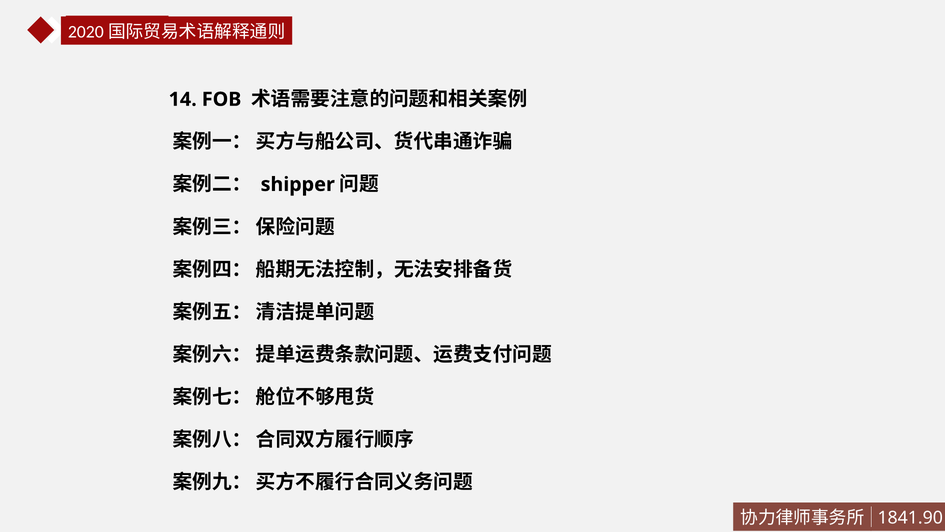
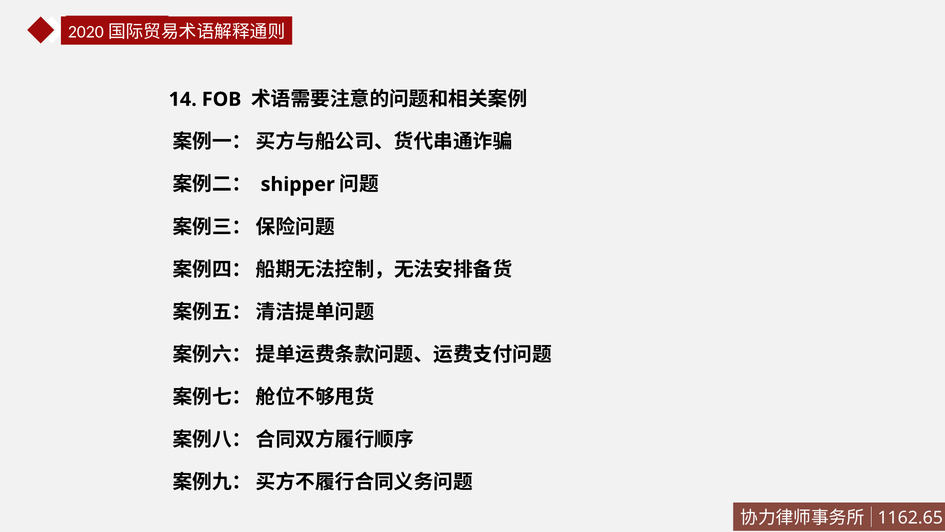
1841.90: 1841.90 -> 1162.65 (910, 518)
